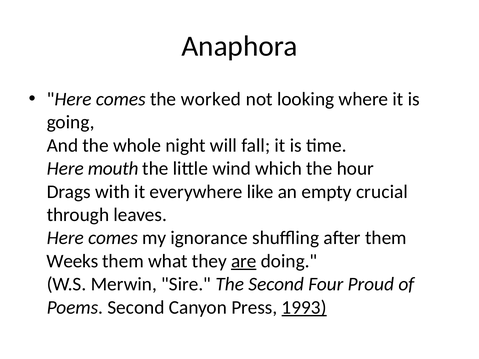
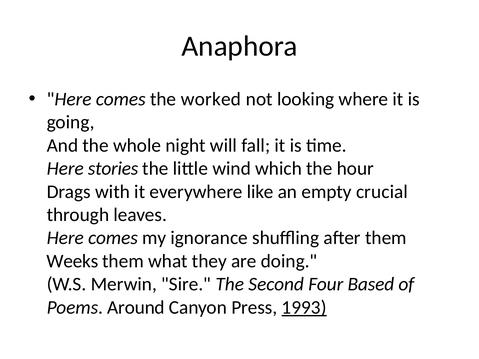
mouth: mouth -> stories (113, 169)
are underline: present -> none (244, 261)
Proud: Proud -> Based (371, 284)
Poems Second: Second -> Around (136, 308)
